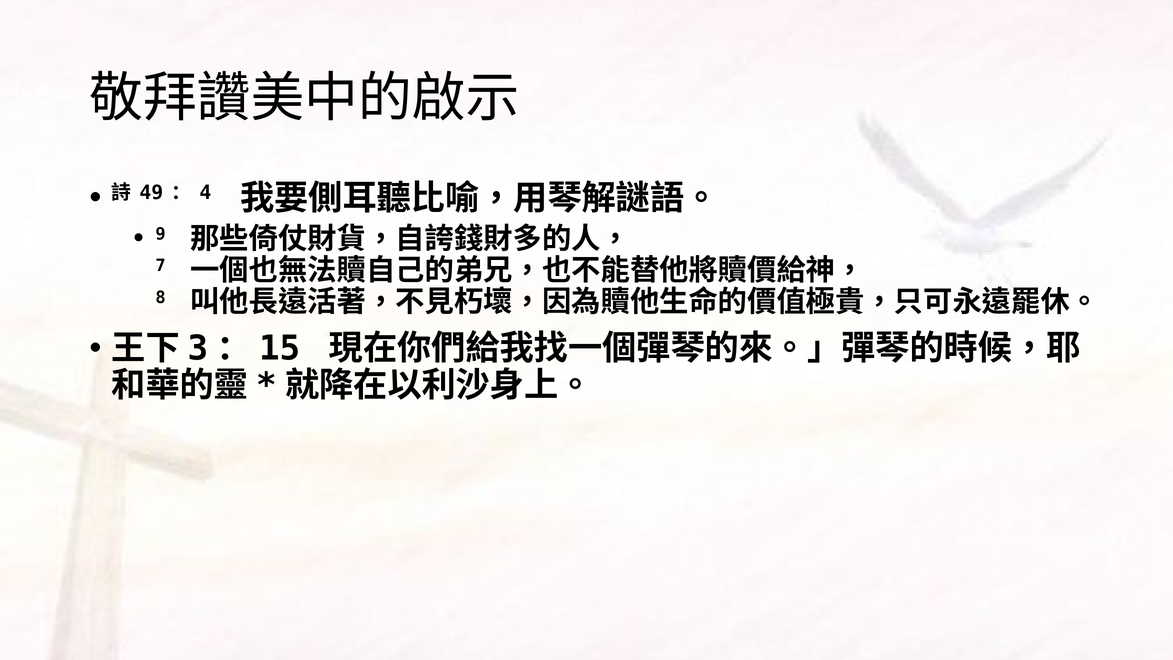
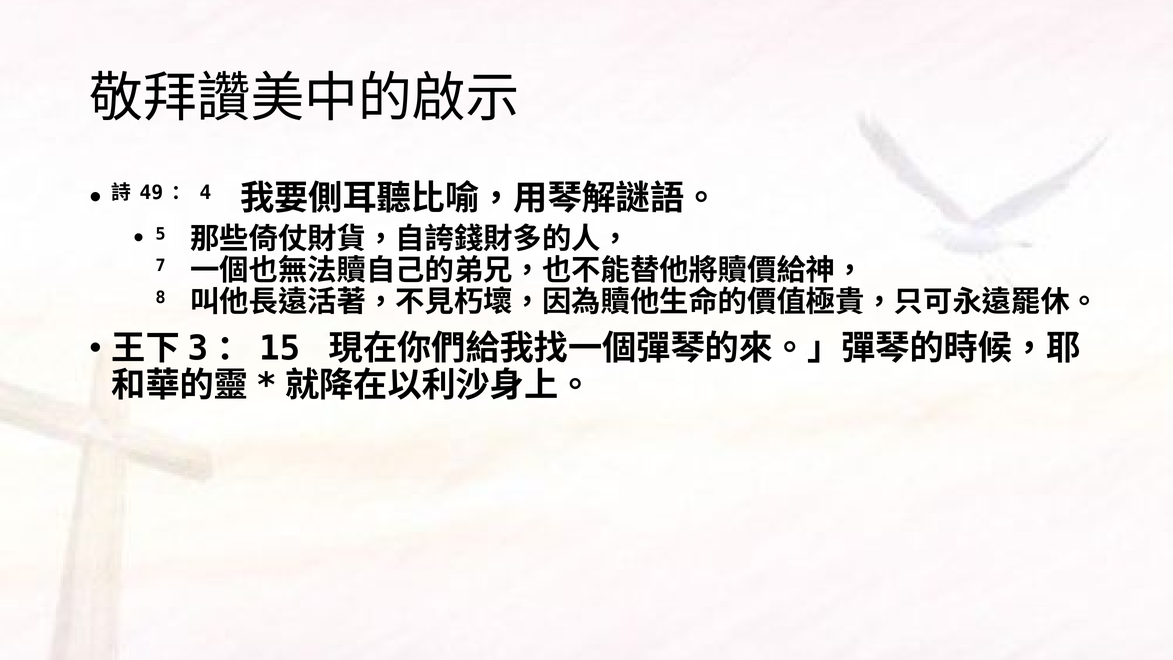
9: 9 -> 5 (161, 234)
